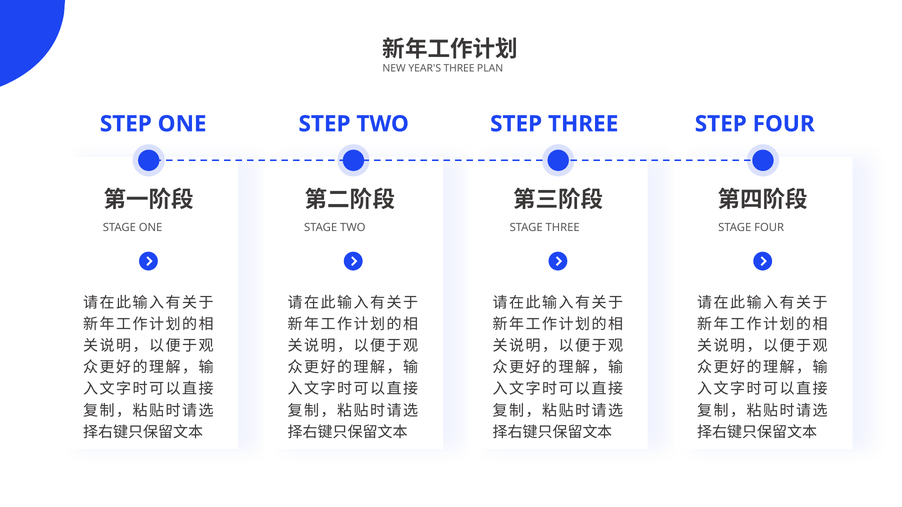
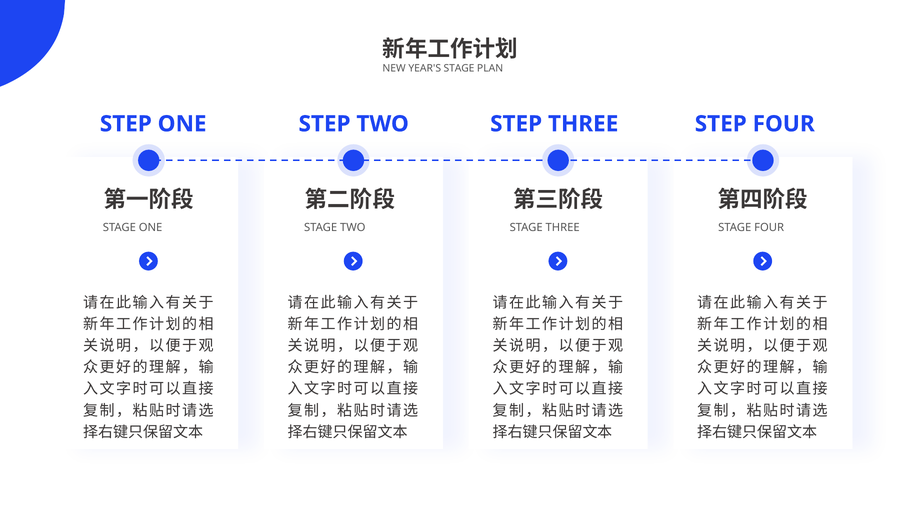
YEAR'S THREE: THREE -> STAGE (459, 68)
